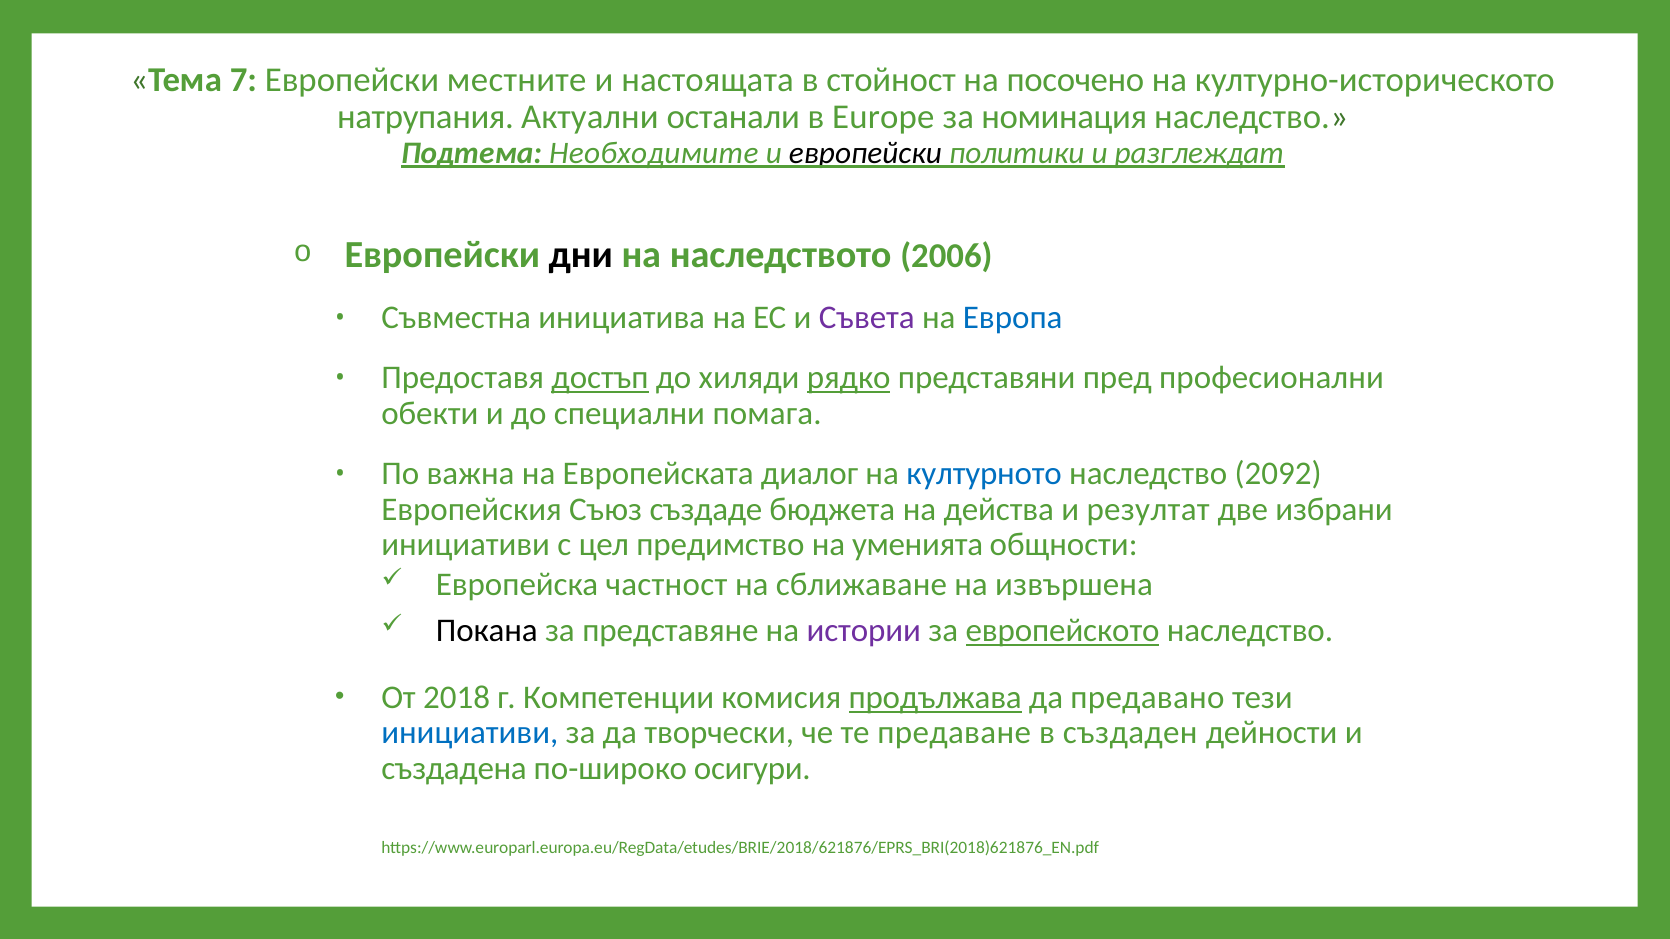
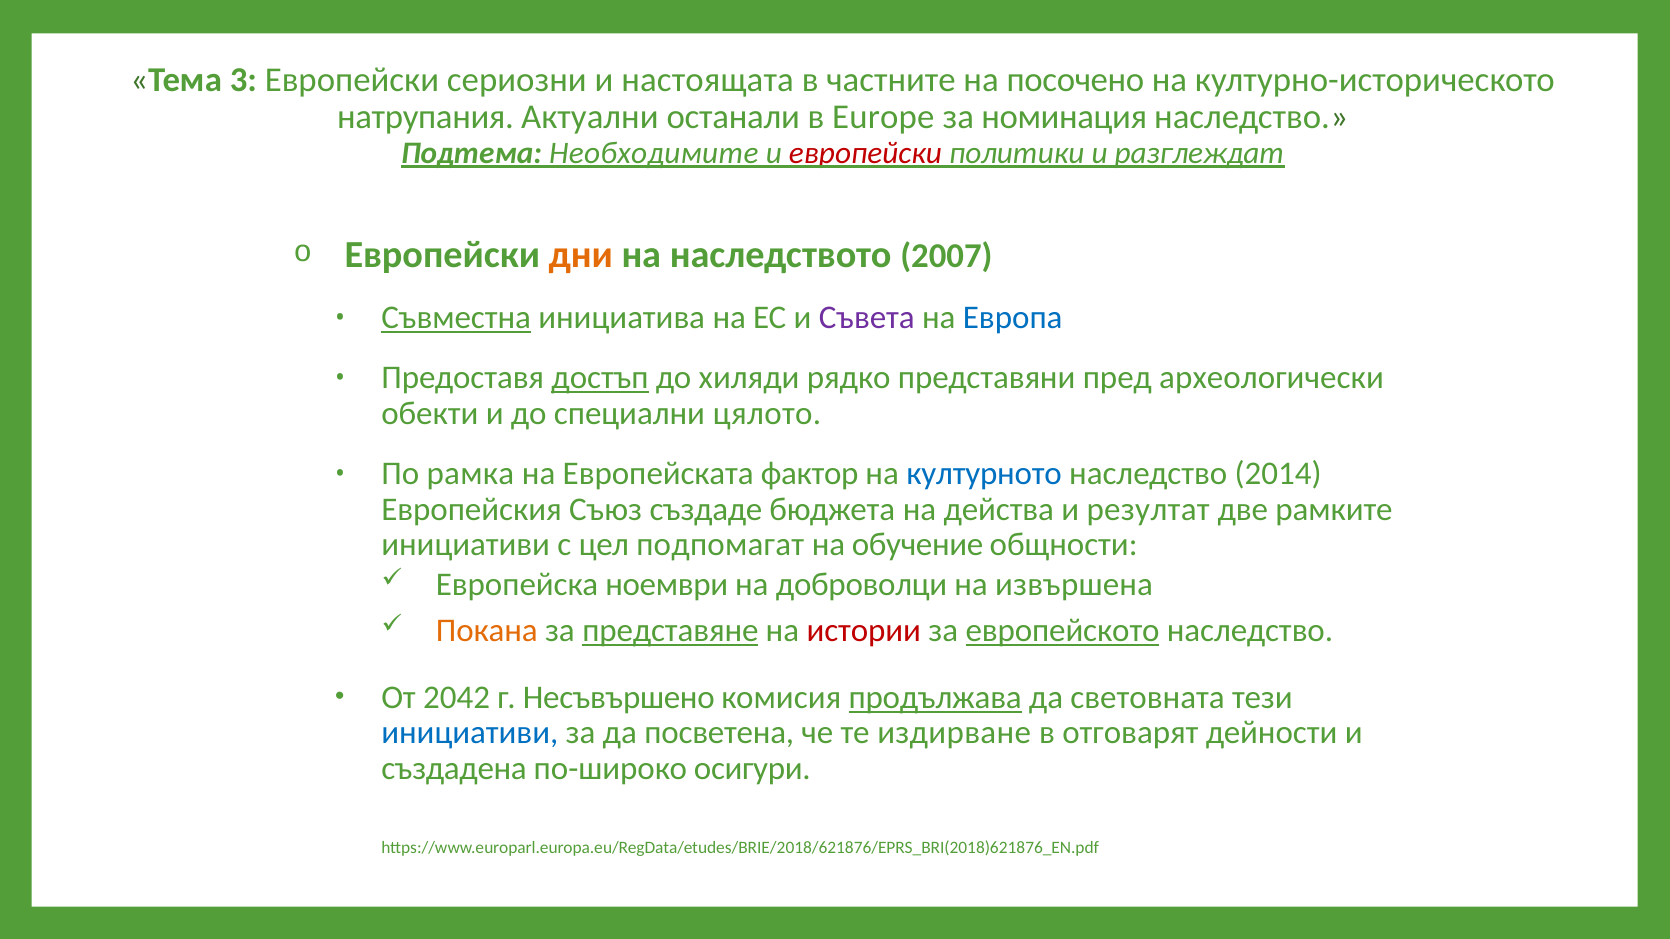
7: 7 -> 3 (243, 80)
местните: местните -> сериозни (517, 80)
стойност: стойност -> частните (891, 80)
европейски colour: black -> red (866, 153)
дни colour: black -> orange (581, 255)
2006: 2006 -> 2007 (946, 256)
Съвместна underline: none -> present (456, 318)
рядко underline: present -> none (849, 378)
професионални: професионални -> археологически (1272, 378)
помага: помага -> цялото (767, 414)
важна: важна -> рамка (470, 474)
диалог: диалог -> фактор (810, 474)
2092: 2092 -> 2014 (1278, 474)
избрани: избрани -> рамките (1334, 510)
предимство: предимство -> подпомагат (720, 545)
уменията: уменията -> обучение (918, 545)
частност: частност -> ноември (667, 584)
сближаване: сближаване -> доброволци (862, 584)
Покана colour: black -> orange (487, 631)
представяне underline: none -> present (670, 631)
истории colour: purple -> red (864, 631)
2018: 2018 -> 2042 (457, 698)
Компетенции: Компетенции -> Несъвършено (619, 698)
предавано: предавано -> световната (1148, 698)
творчески: творчески -> посветена (719, 733)
предаване: предаване -> издирване (954, 733)
създаден: създаден -> отговарят (1130, 733)
